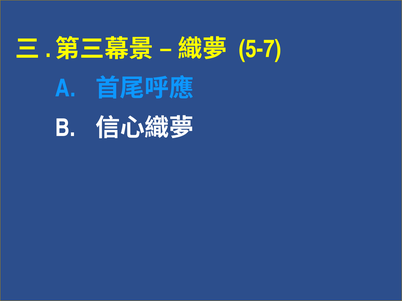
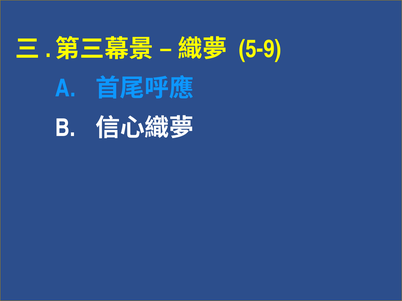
5-7: 5-7 -> 5-9 (260, 49)
